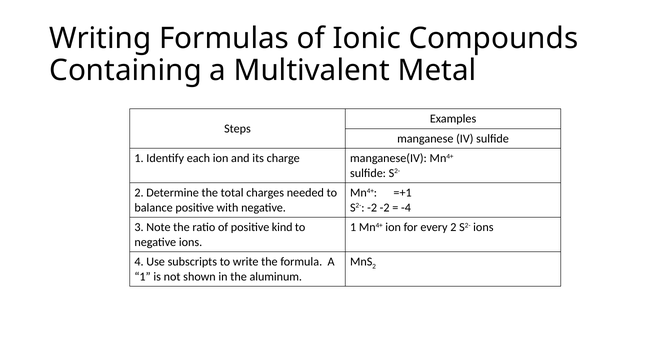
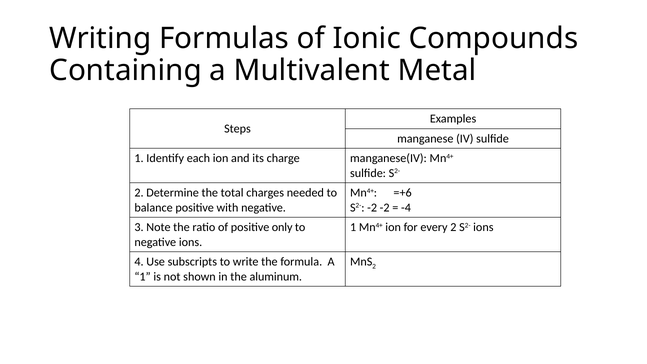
=+1: =+1 -> =+6 (403, 193)
kind: kind -> only (282, 227)
